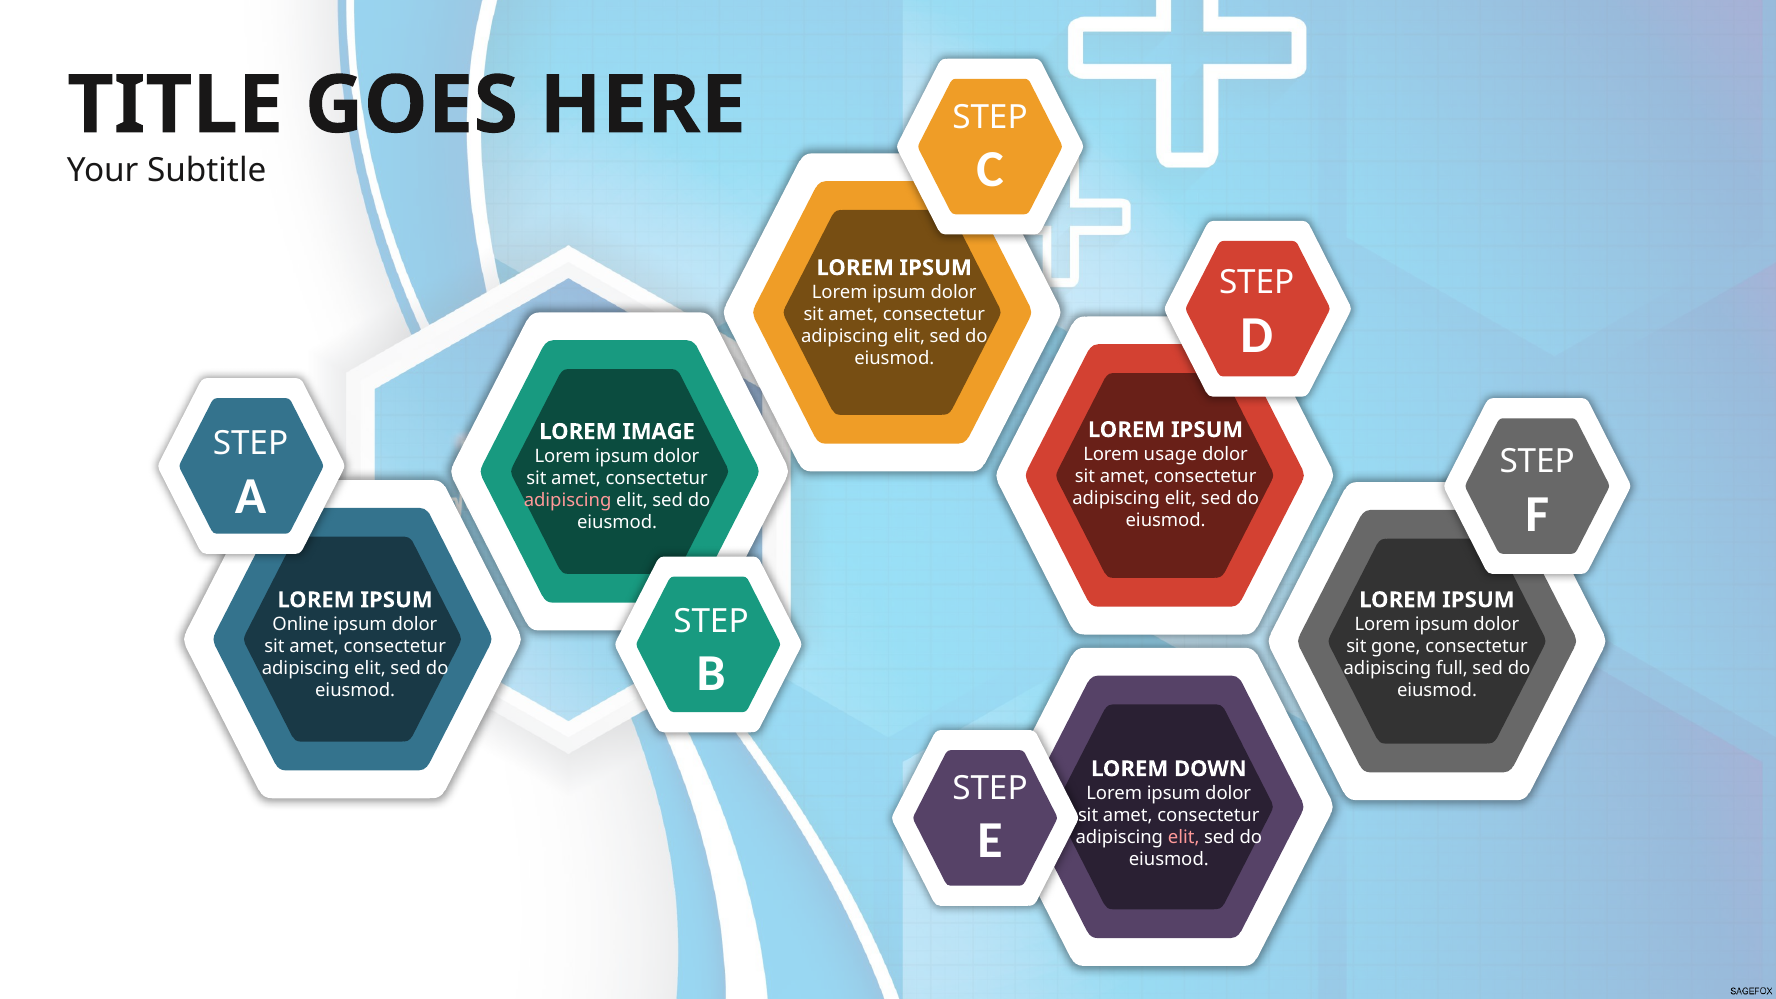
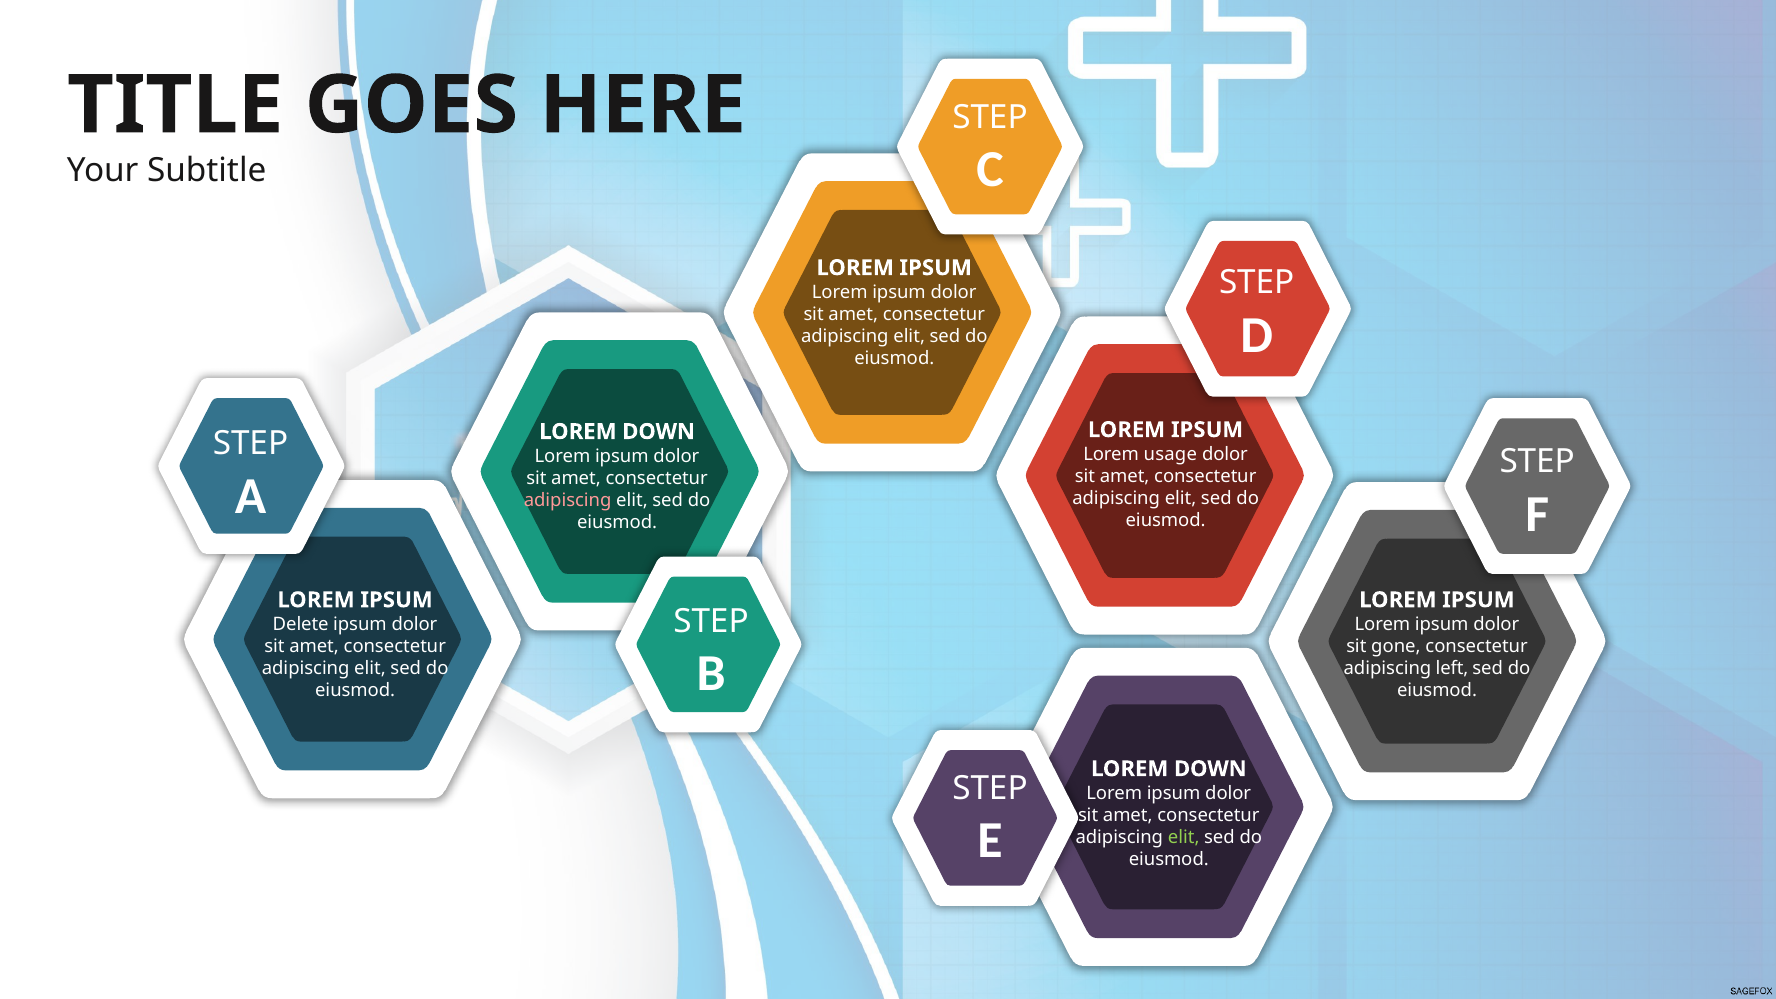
IMAGE: IMAGE -> DOWN (659, 432)
Online: Online -> Delete (301, 624)
full: full -> left (1452, 669)
elit colour: pink -> light green (1184, 838)
